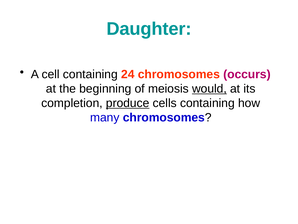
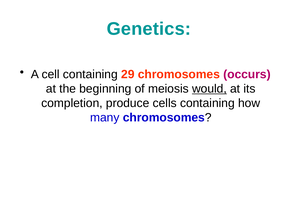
Daughter: Daughter -> Genetics (149, 29)
24: 24 -> 29 (128, 74)
produce underline: present -> none (128, 103)
